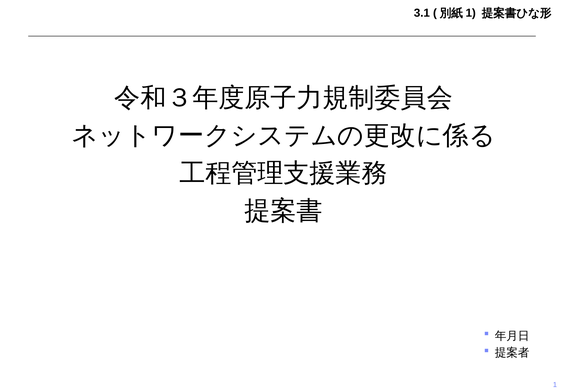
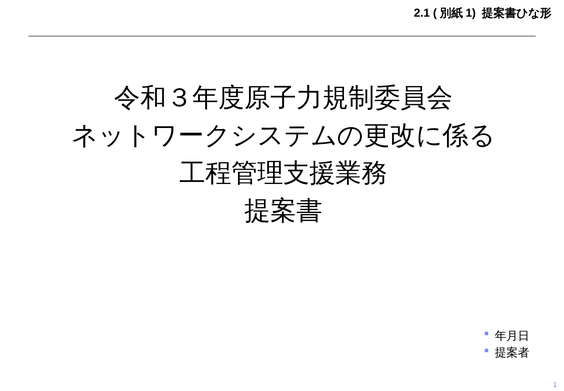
3.1: 3.1 -> 2.1 (422, 13)
